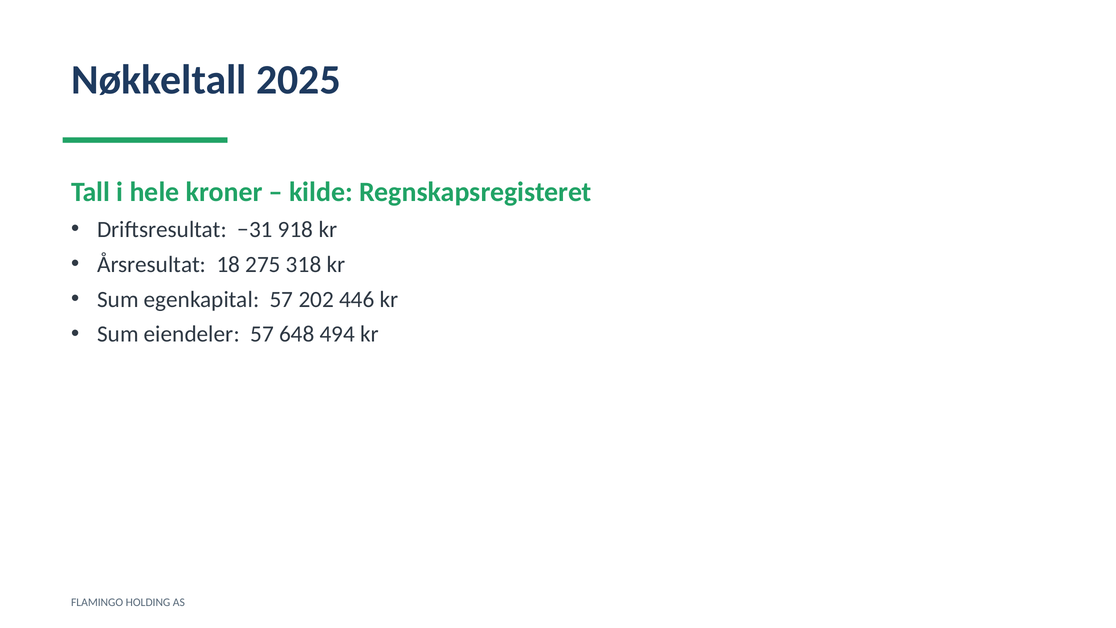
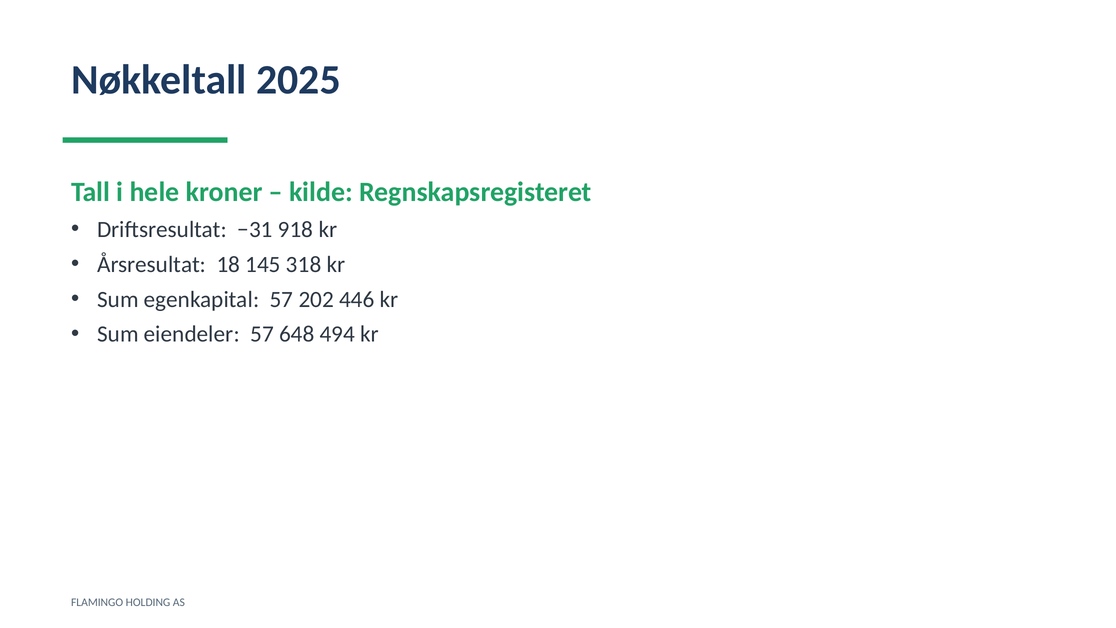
275: 275 -> 145 (263, 264)
